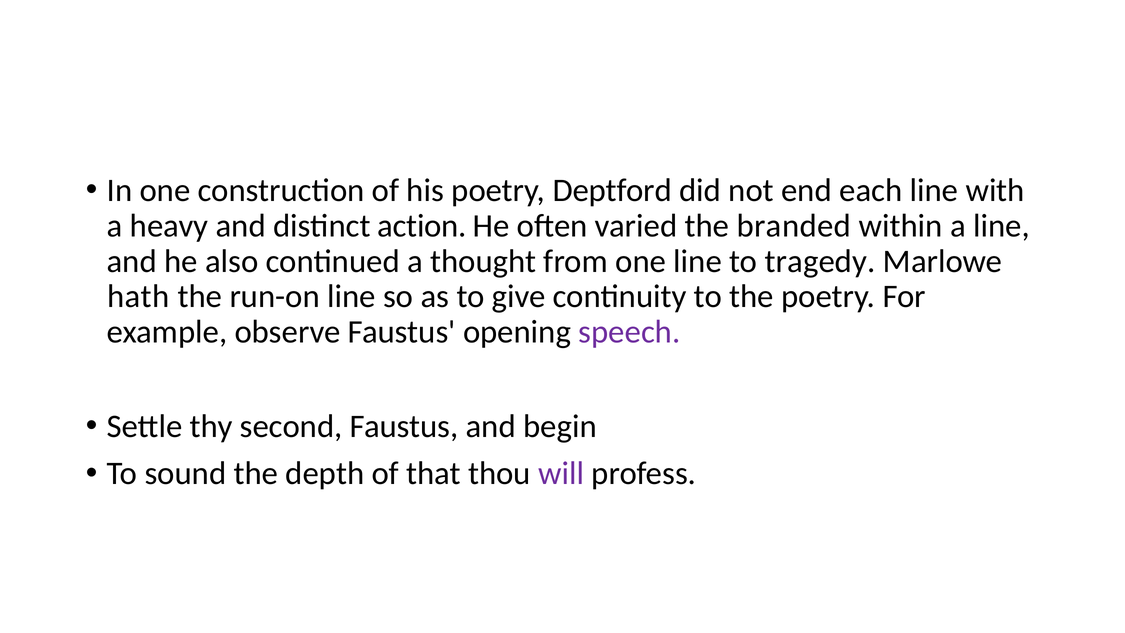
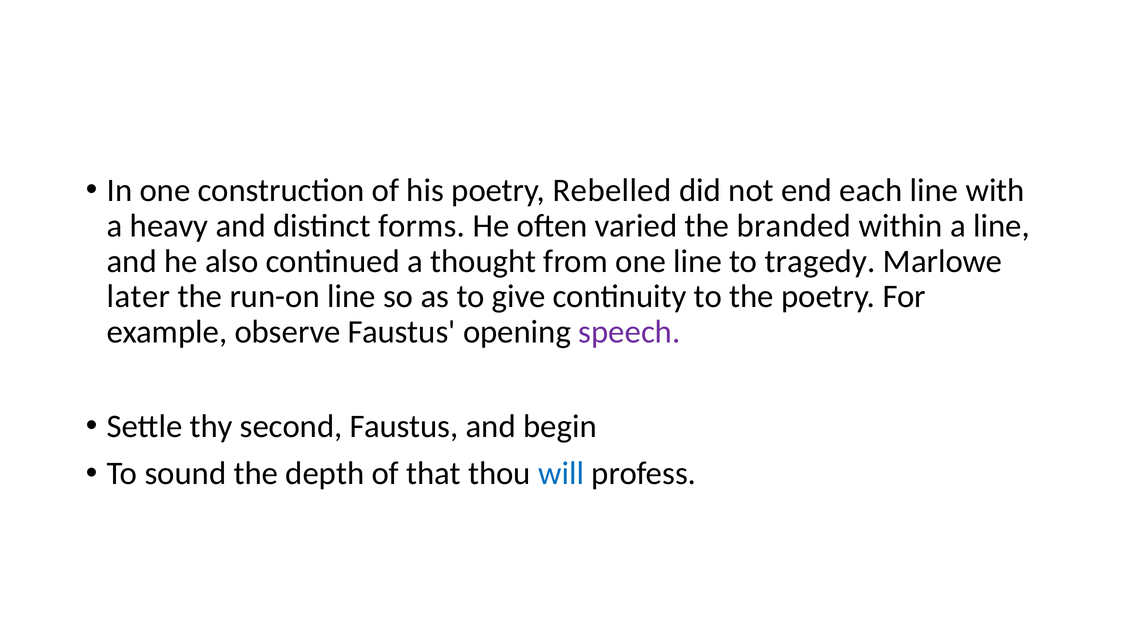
Deptford: Deptford -> Rebelled (612, 190)
action: action -> forms (422, 226)
hath: hath -> later (138, 297)
will colour: purple -> blue (561, 473)
